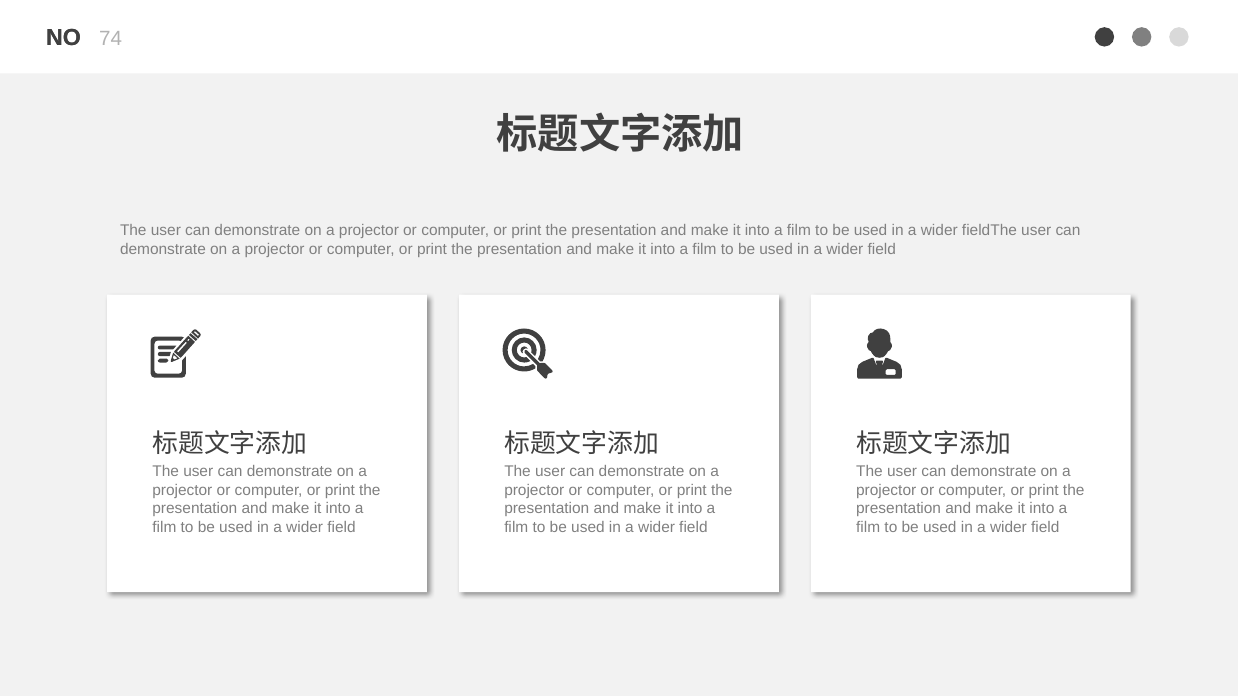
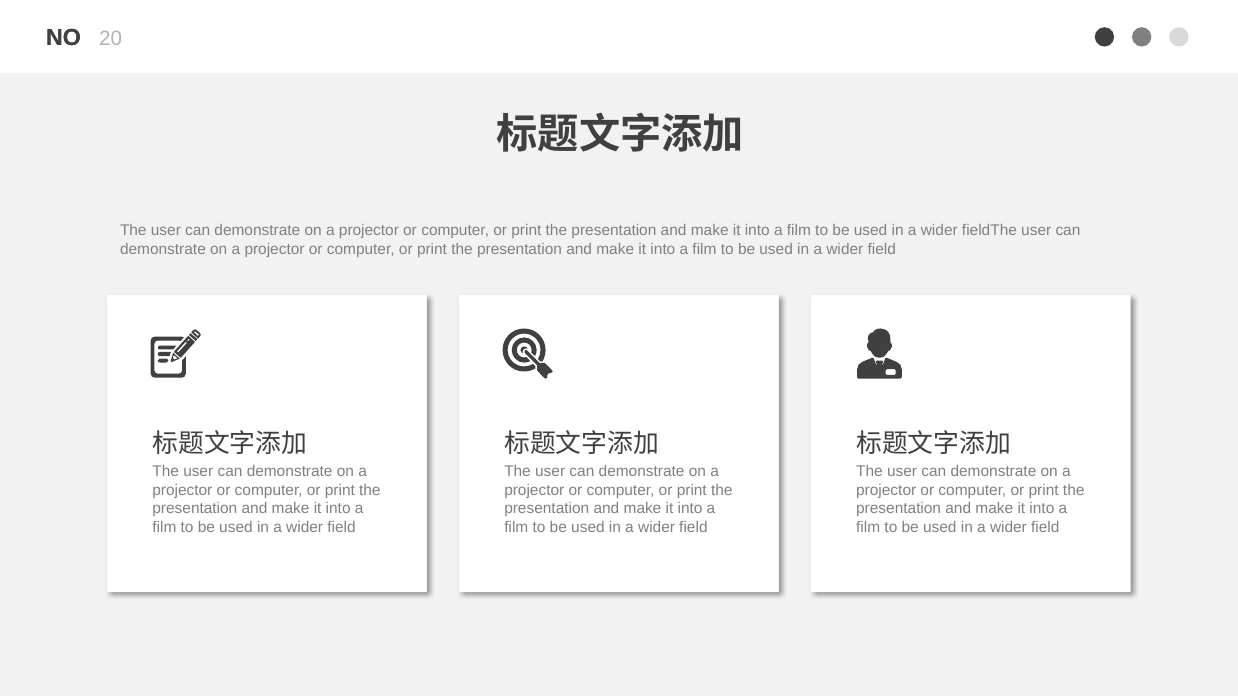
74: 74 -> 20 (111, 38)
